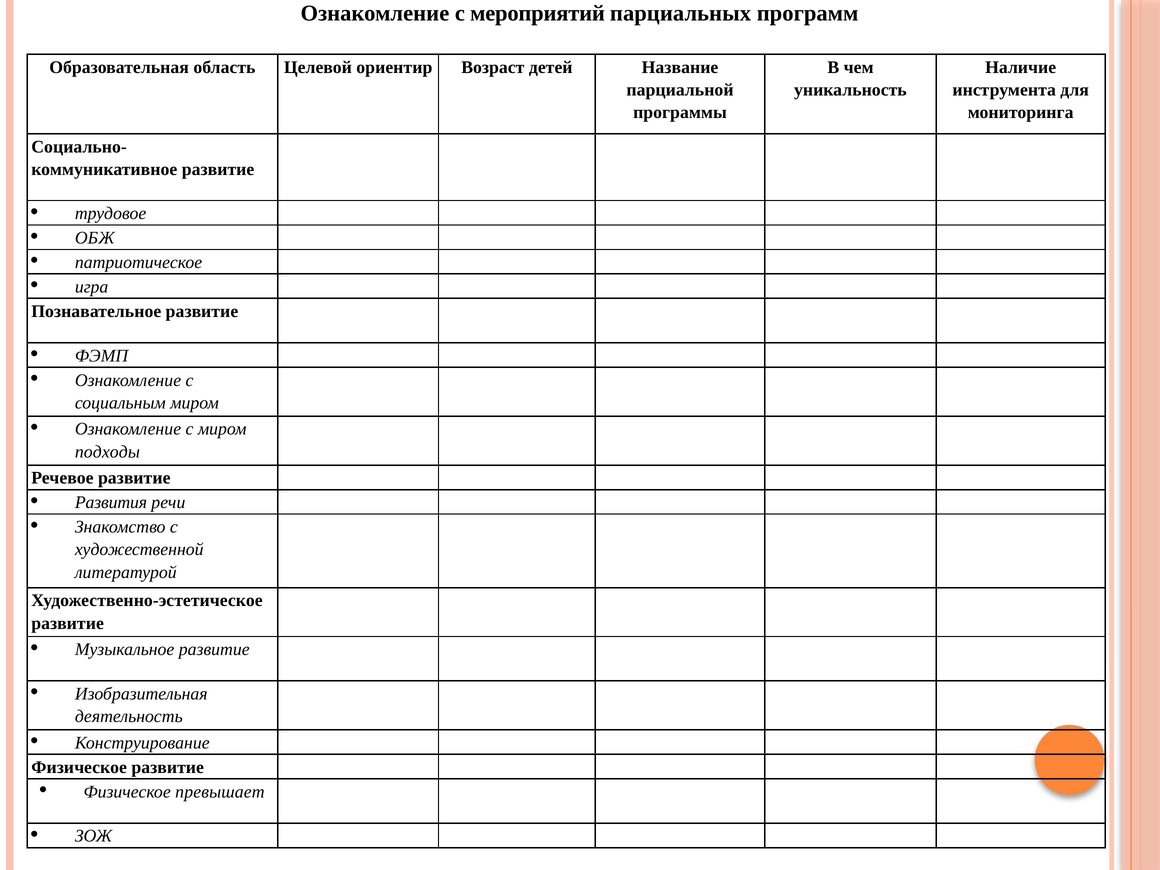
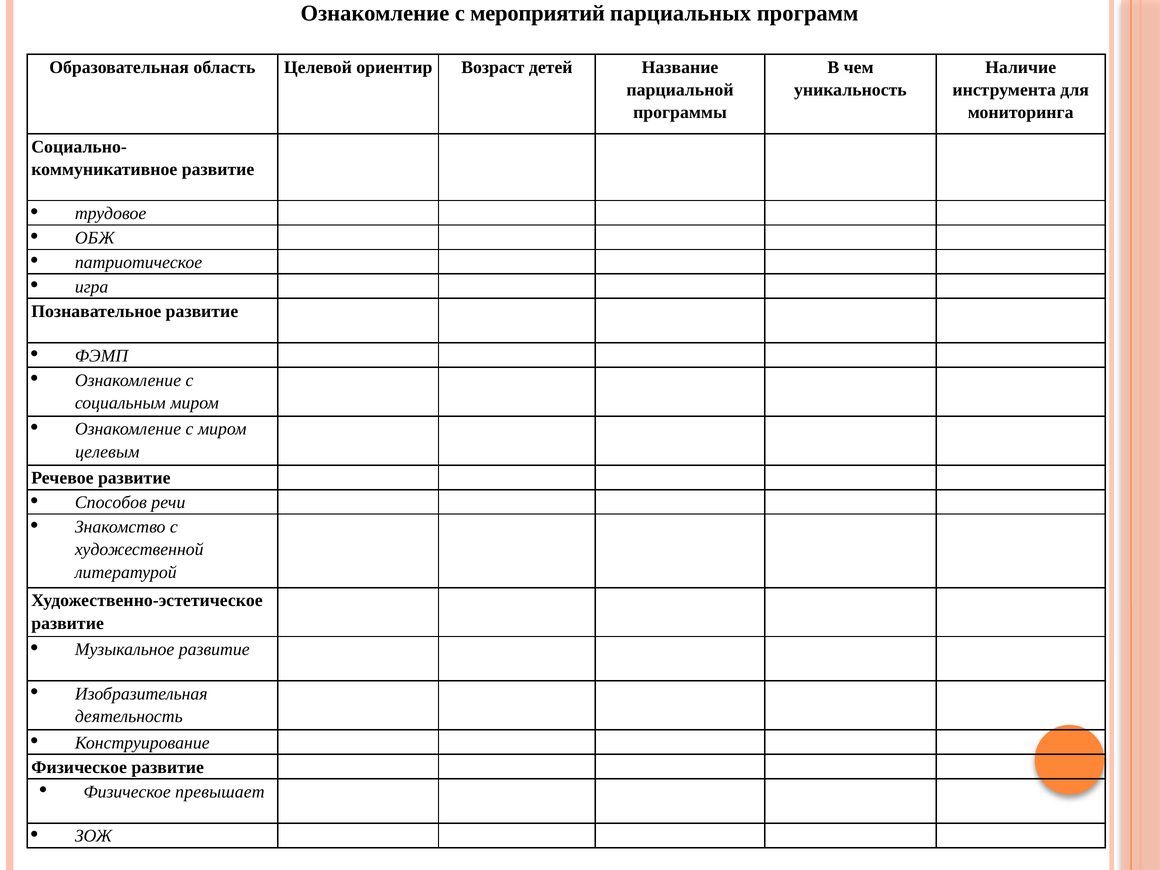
подходы: подходы -> целевым (107, 452)
Развития: Развития -> Способов (111, 502)
